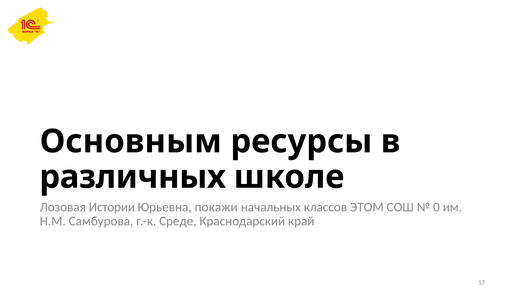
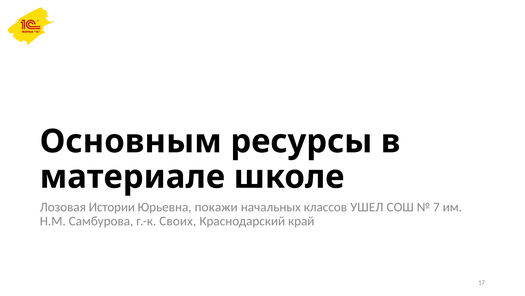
различных: различных -> материале (132, 177)
ЭТОМ: ЭТОМ -> УШЕЛ (367, 207)
0: 0 -> 7 (436, 207)
Среде: Среде -> Своих (178, 221)
